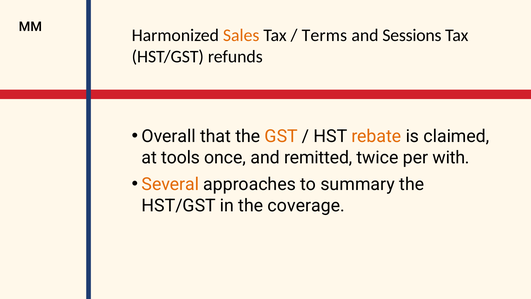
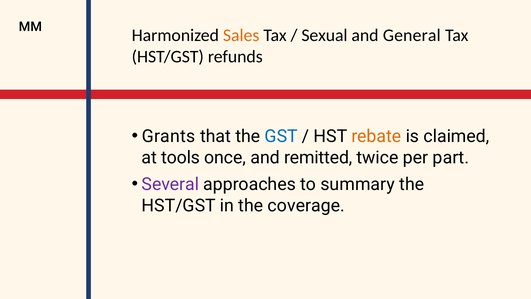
Terms: Terms -> Sexual (324, 35)
Sessions: Sessions -> General (412, 35)
Overall: Overall -> Grants (169, 136)
GST colour: orange -> blue (281, 136)
with: with -> part (451, 157)
Several colour: orange -> purple (170, 184)
